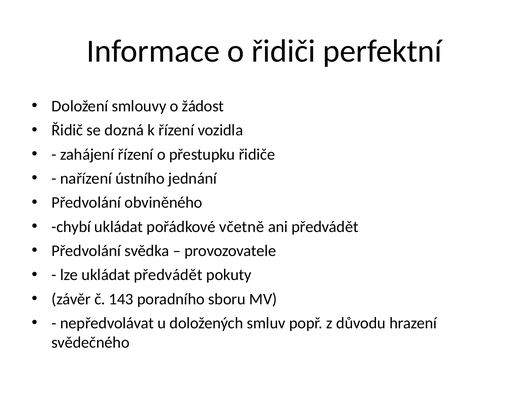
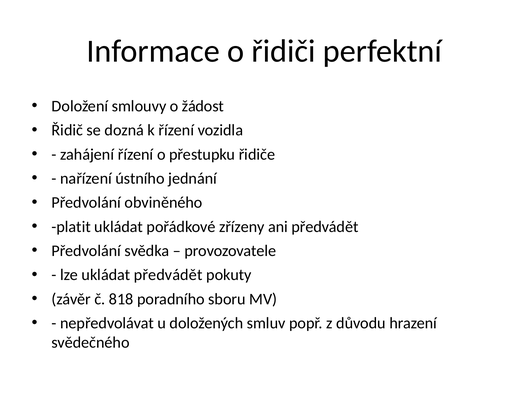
chybí: chybí -> platit (71, 227)
včetně: včetně -> zřízeny (242, 227)
143: 143 -> 818 (121, 299)
